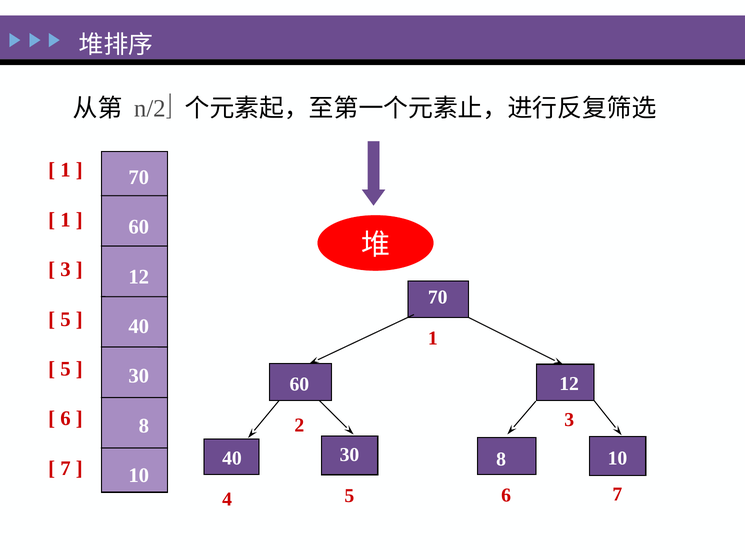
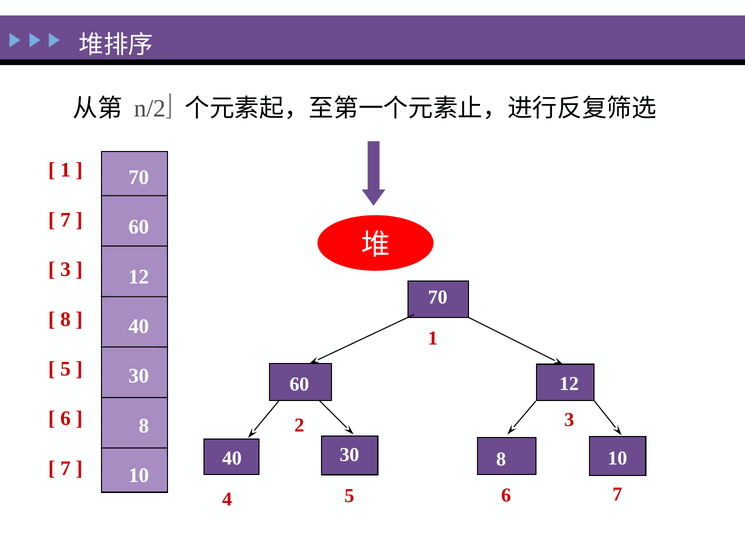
1: 1 -> 7 (65, 220)
5: 5 -> 8 (65, 319)
